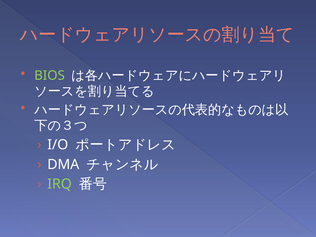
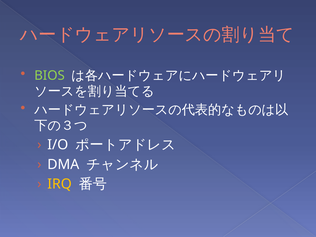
IRQ colour: light green -> yellow (60, 184)
